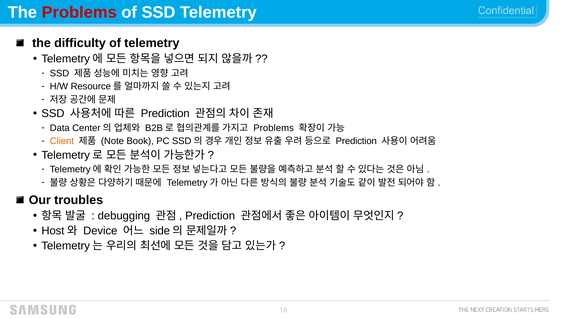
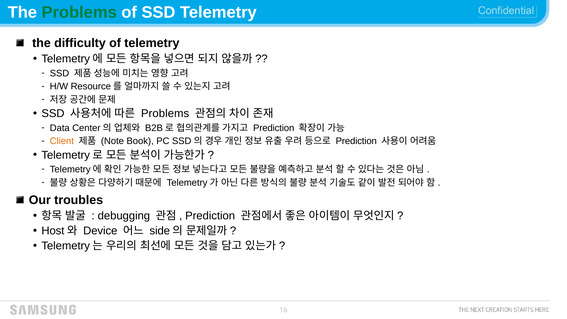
Problems colour: red -> green (79, 12)
Prediction: Prediction -> Problems (165, 114)
Problems: Problems -> Prediction (274, 128)
